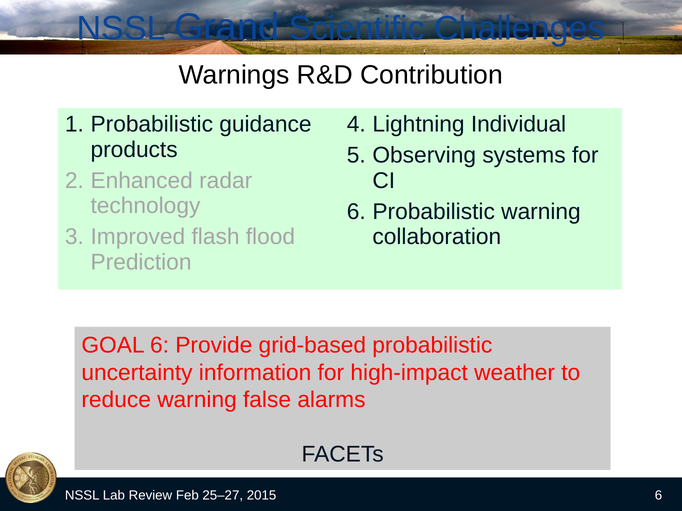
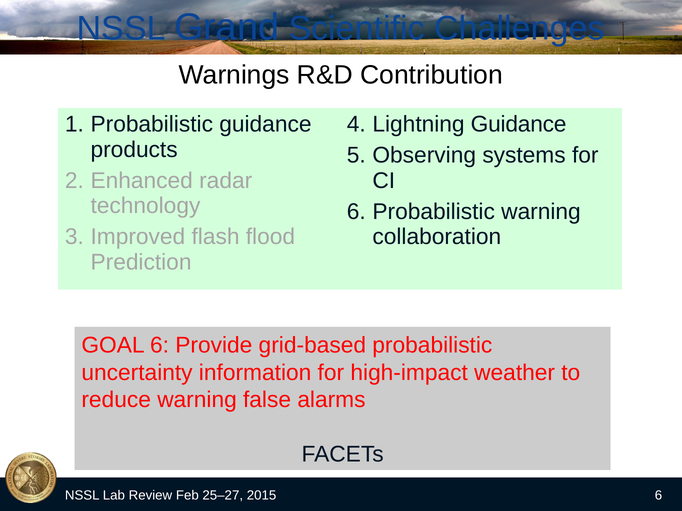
Lightning Individual: Individual -> Guidance (519, 124)
